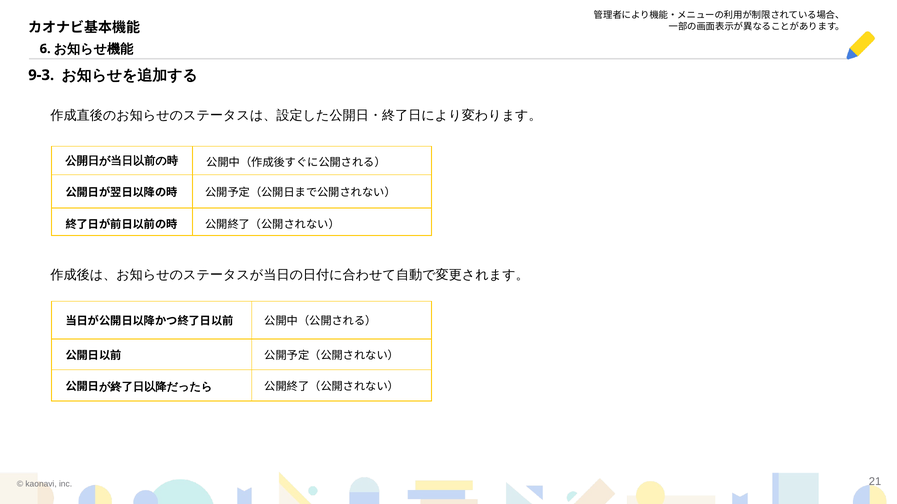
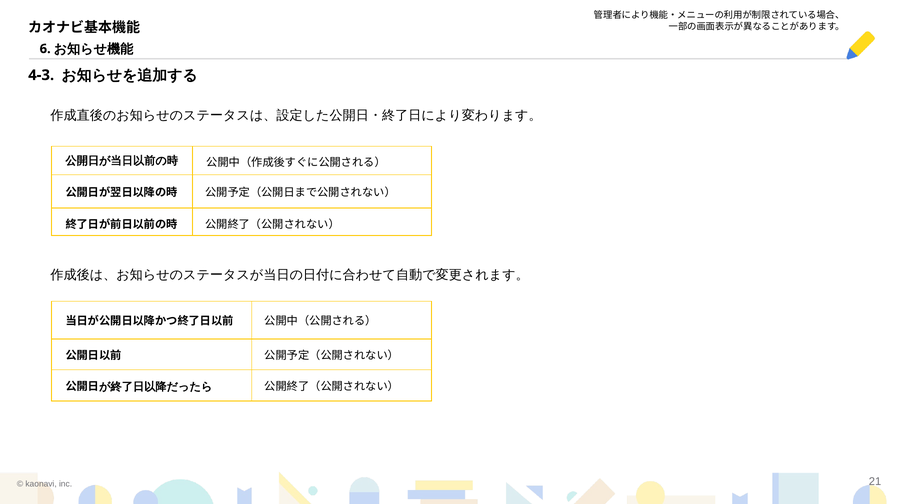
9-3: 9-3 -> 4-3 (41, 75)
